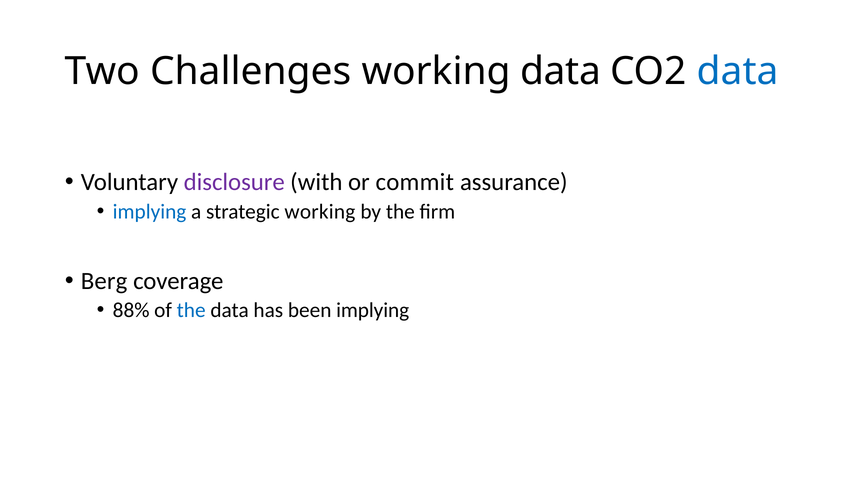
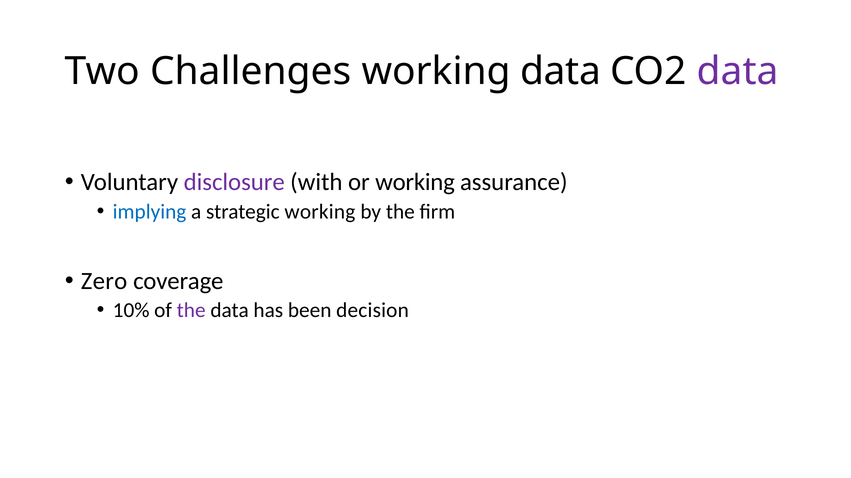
data colour: blue -> purple (738, 71)
or commit: commit -> working (415, 183)
Berg: Berg -> Zero (104, 281)
88%: 88% -> 10% (131, 311)
the colour: blue -> purple (191, 311)
been implying: implying -> decision (373, 311)
